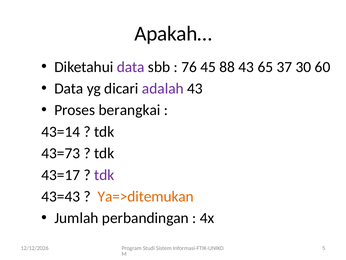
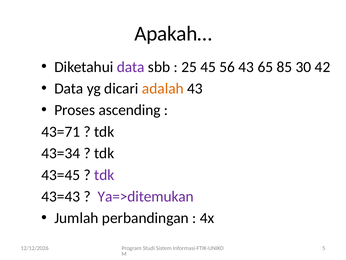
76: 76 -> 25 (189, 67)
88: 88 -> 56 (227, 67)
37: 37 -> 85 (284, 67)
60: 60 -> 42 (323, 67)
adalah colour: purple -> orange (163, 88)
berangkai: berangkai -> ascending (130, 110)
43=14: 43=14 -> 43=71 (61, 131)
43=73: 43=73 -> 43=34 (61, 153)
43=17: 43=17 -> 43=45 (61, 175)
Ya=>ditemukan colour: orange -> purple (146, 196)
